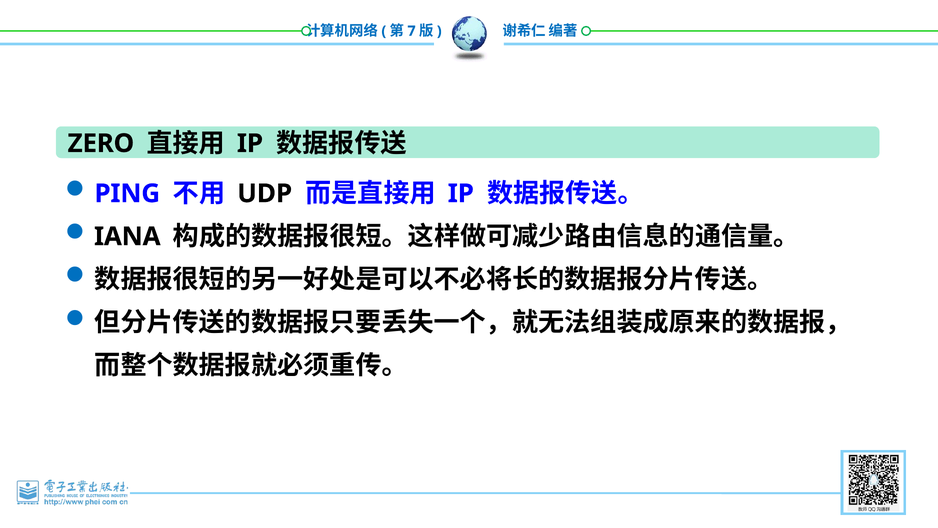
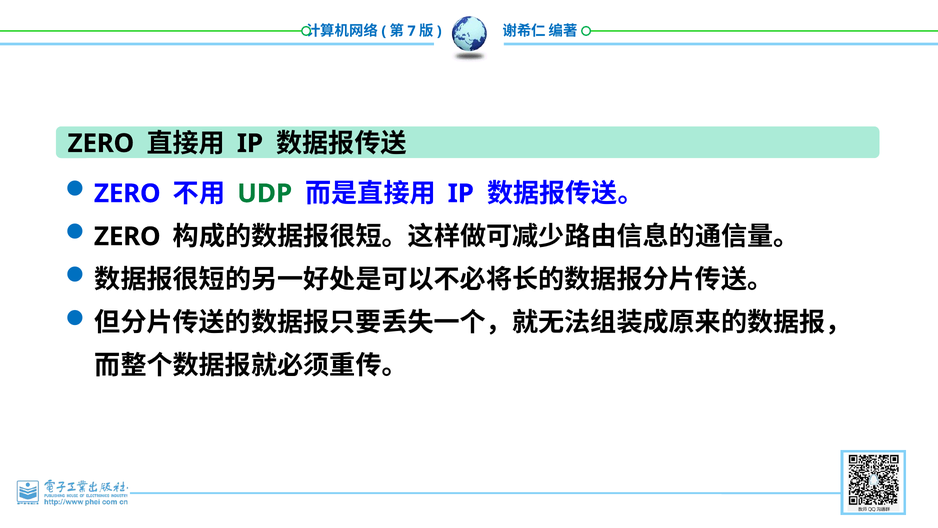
PING: PING -> ZERO (127, 193)
UDP colour: black -> green (265, 193)
IANA: IANA -> ZERO (127, 236)
